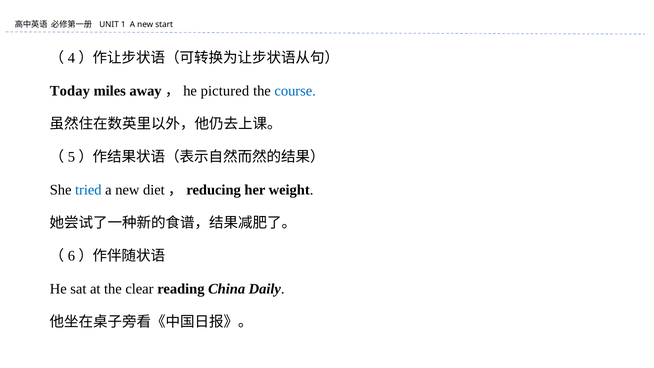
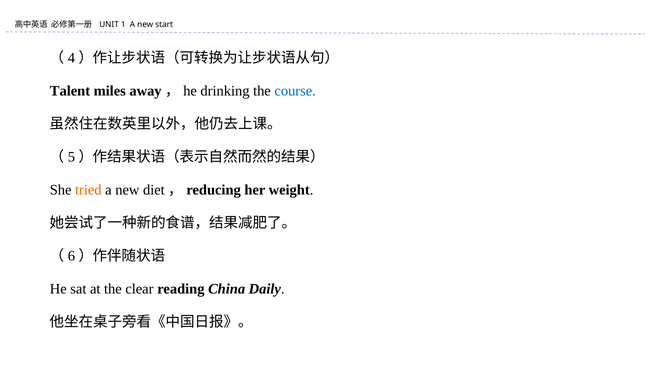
Today: Today -> Talent (70, 91)
pictured: pictured -> drinking (225, 91)
tried colour: blue -> orange (88, 190)
